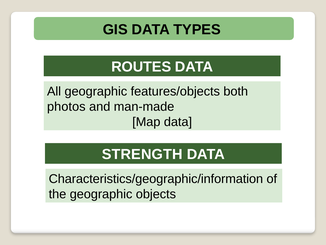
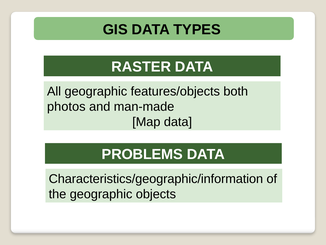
ROUTES: ROUTES -> RASTER (141, 67)
STRENGTH: STRENGTH -> PROBLEMS (142, 154)
